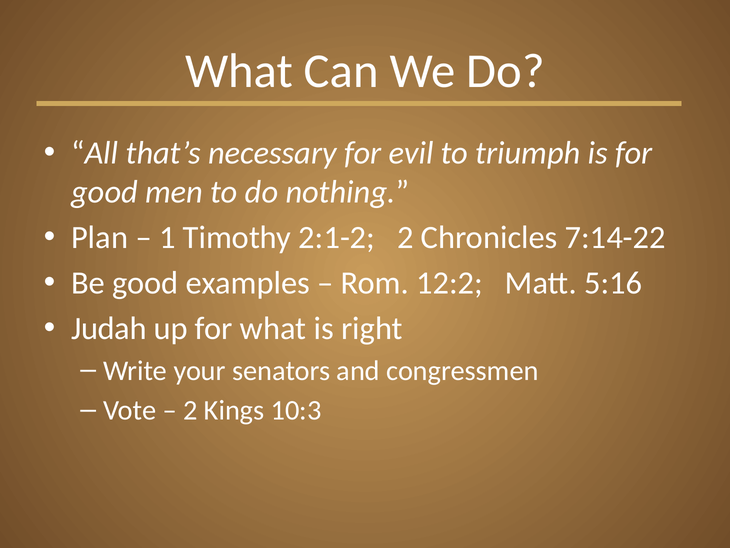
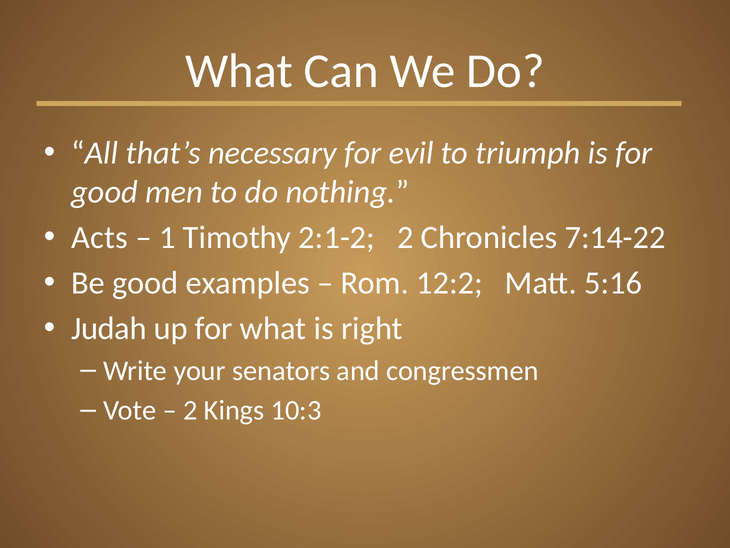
Plan: Plan -> Acts (100, 238)
